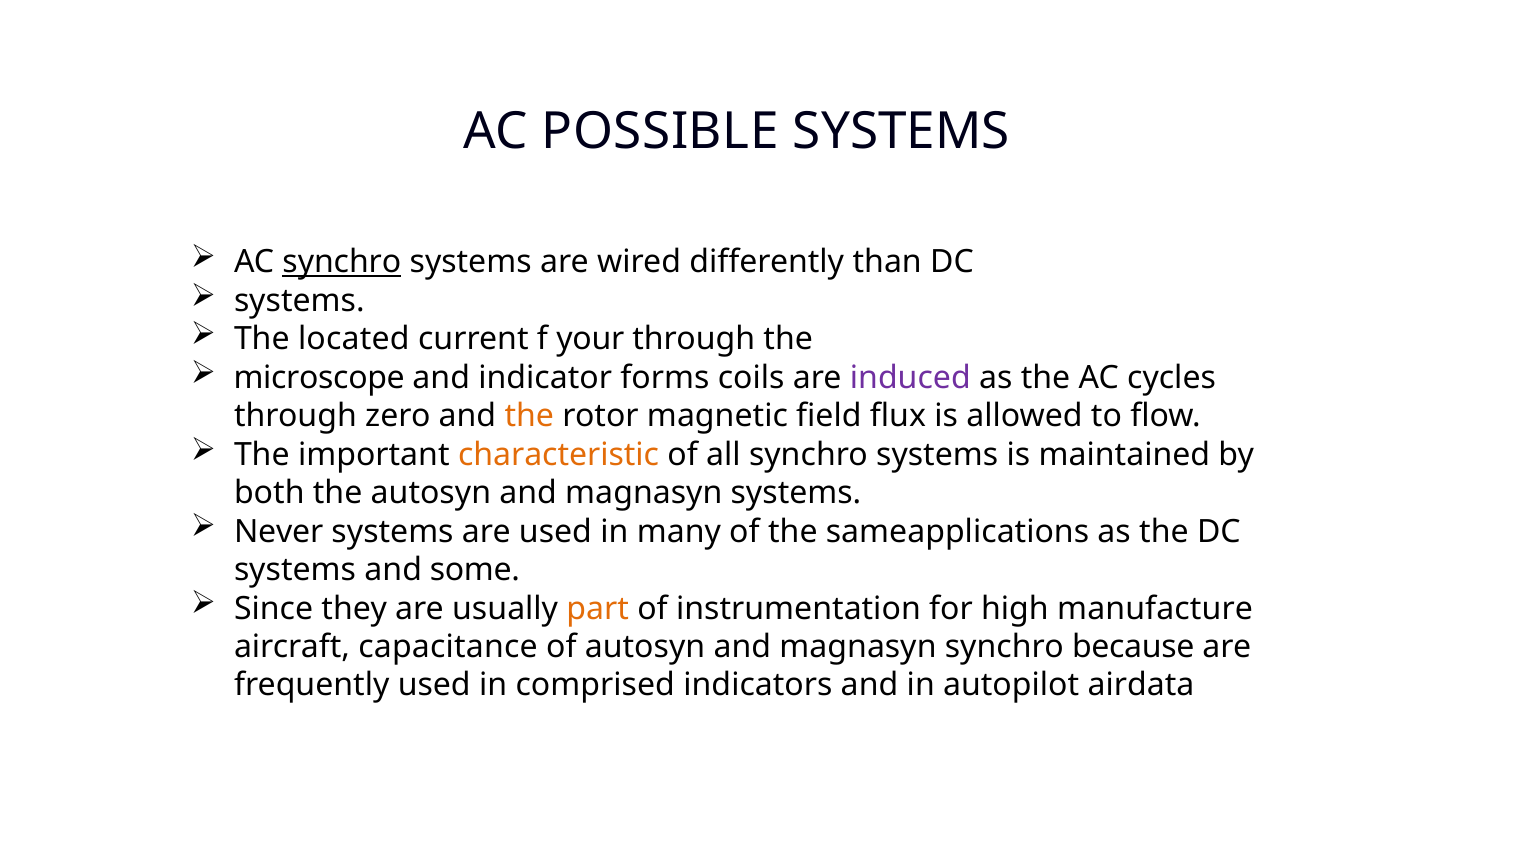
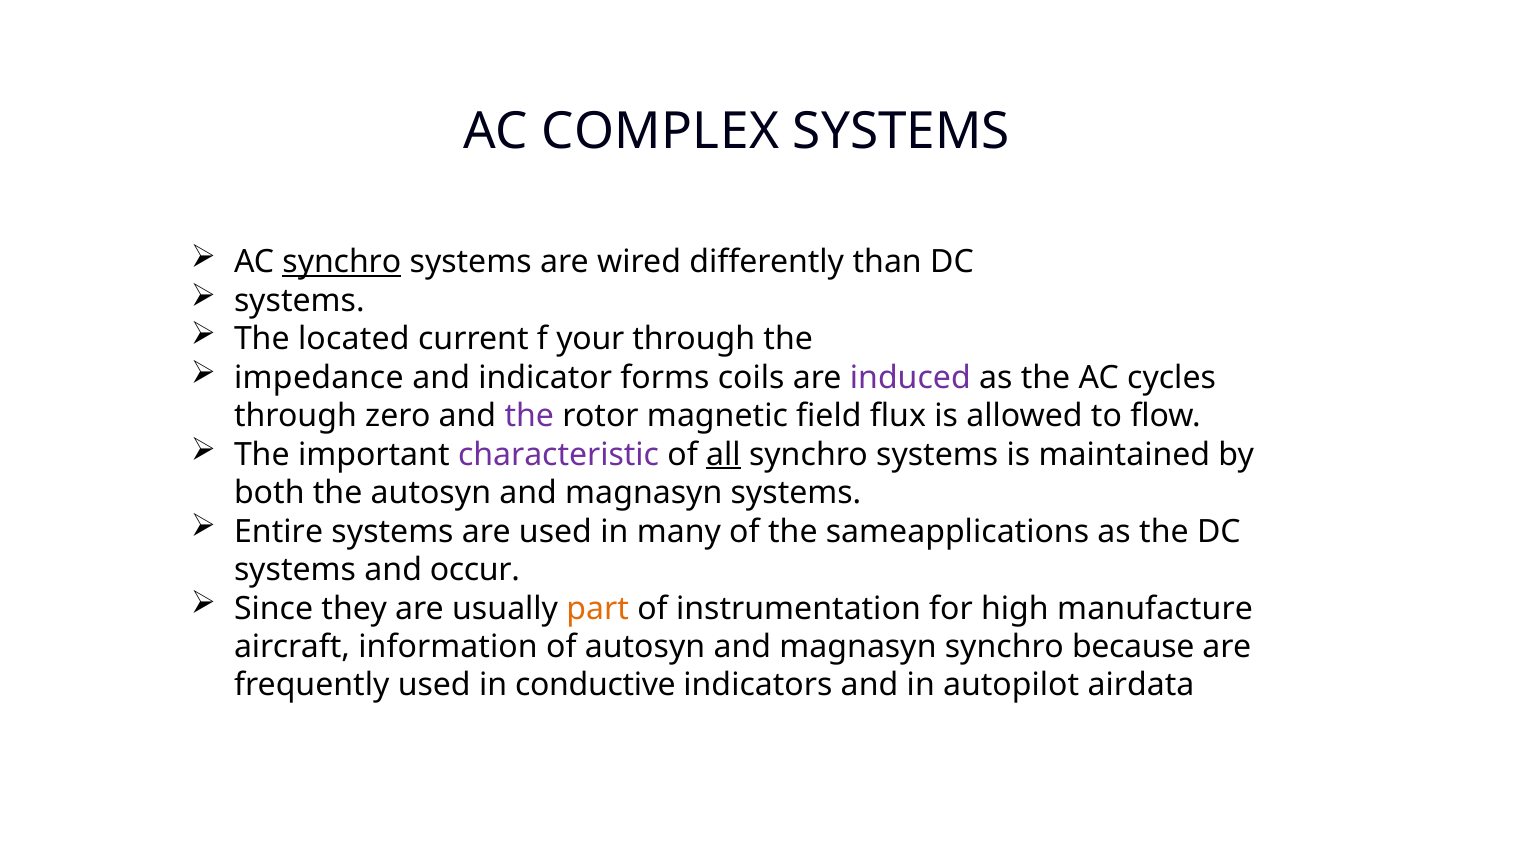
POSSIBLE: POSSIBLE -> COMPLEX (660, 131)
microscope: microscope -> impedance (319, 378)
the colour: orange -> purple (529, 416)
characteristic colour: orange -> purple (558, 454)
all underline: none -> present (723, 454)
Never: Never -> Entire (279, 531)
some: some -> occur (475, 570)
capacitance: capacitance -> information (448, 647)
comprised: comprised -> conductive (595, 685)
